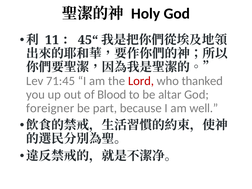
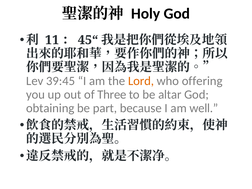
71:45: 71:45 -> 39:45 (61, 81)
Lord colour: red -> orange (141, 81)
thanked: thanked -> offering (202, 81)
Blood: Blood -> Three (112, 94)
foreigner: foreigner -> obtaining (50, 108)
